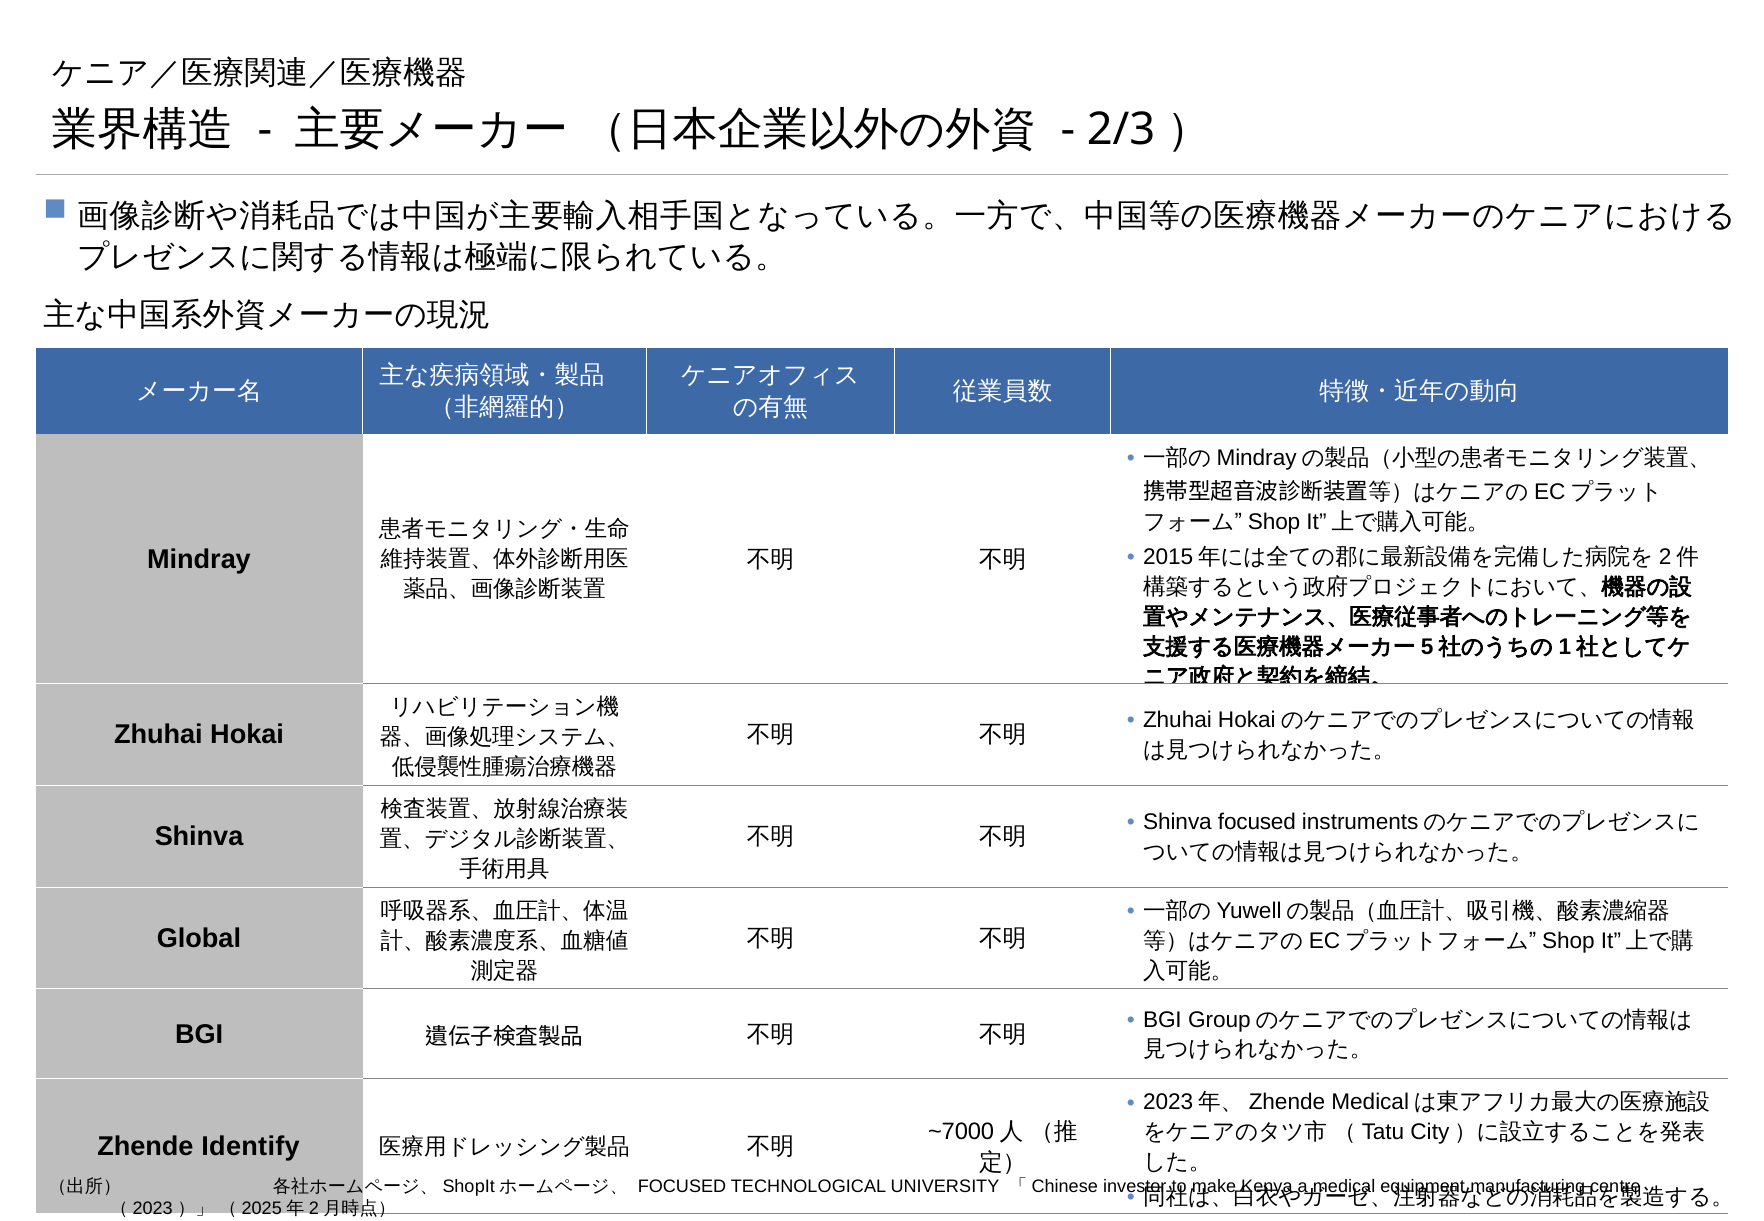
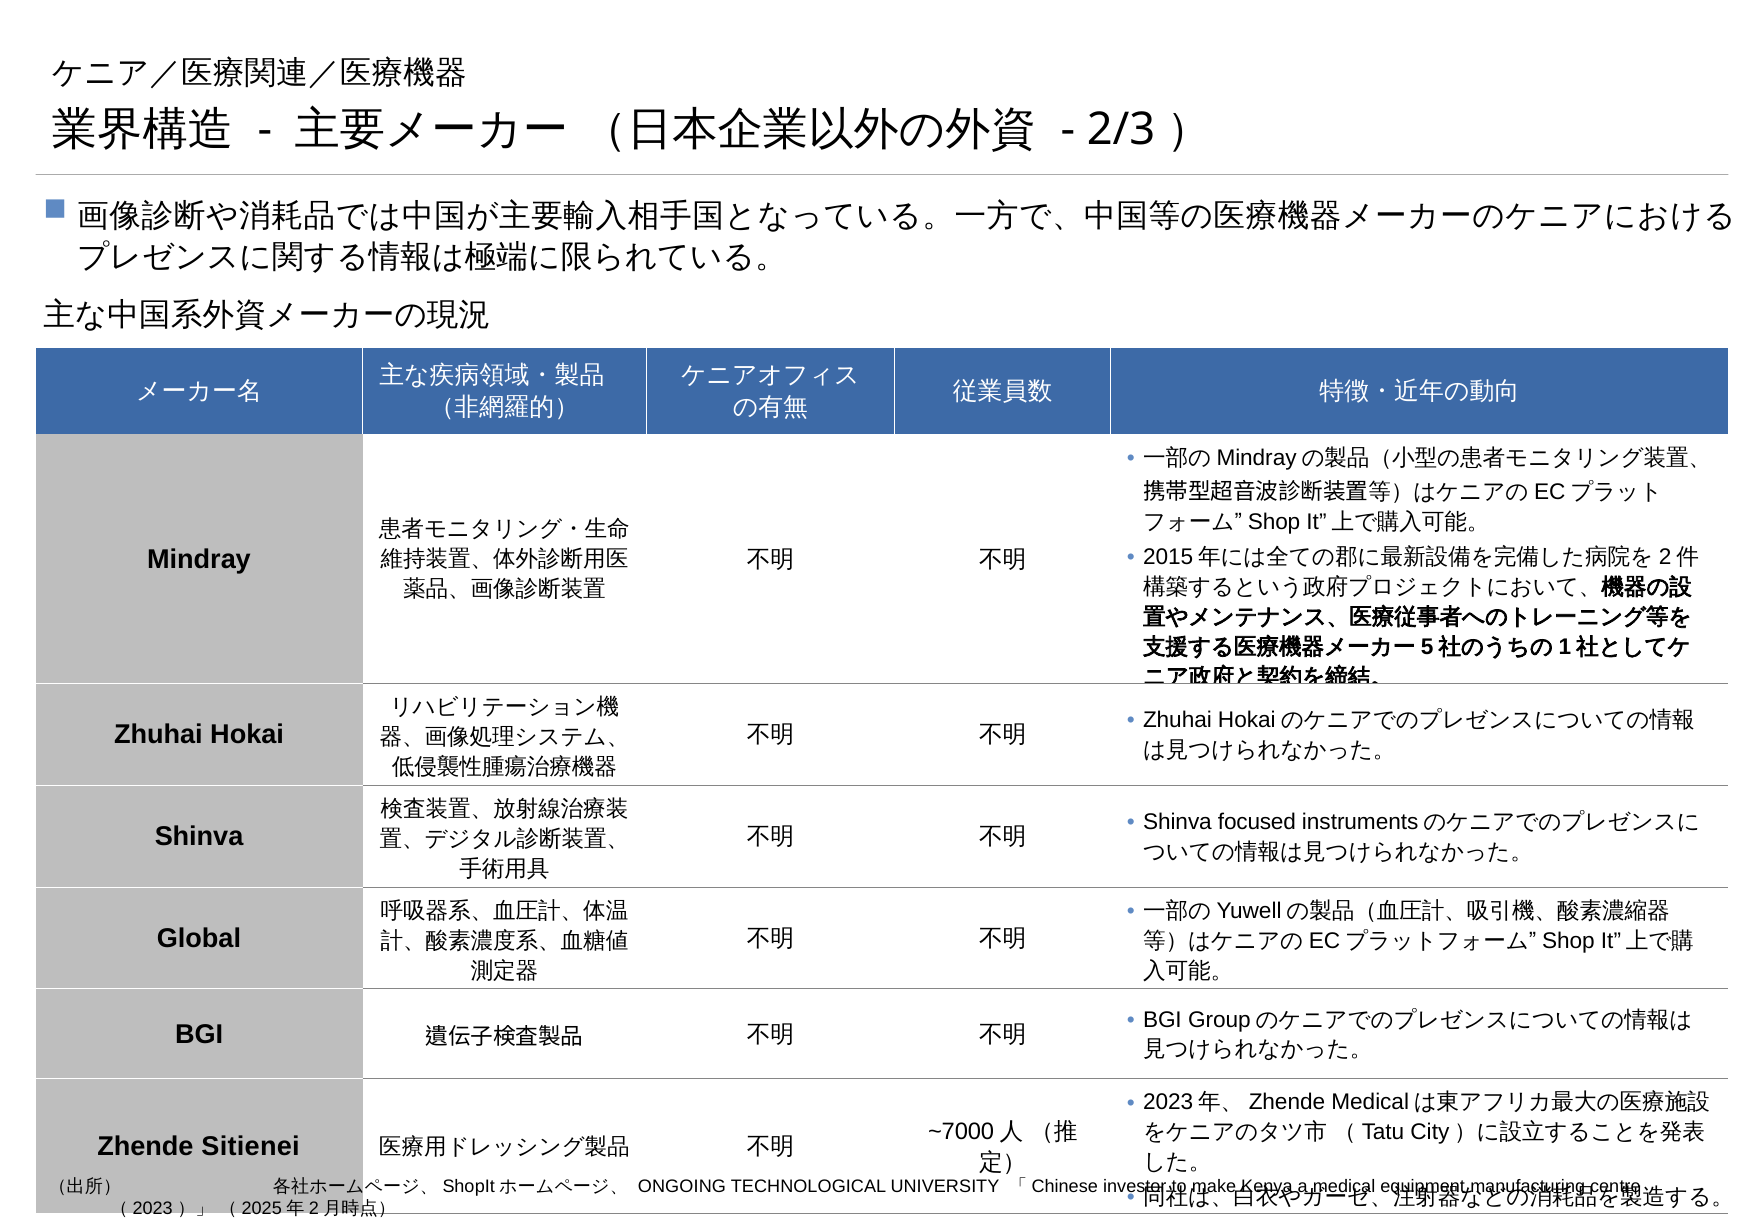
Identify: Identify -> Sitienei (251, 1147)
FOCUSED: FOCUSED -> ONGOING (682, 1187)
